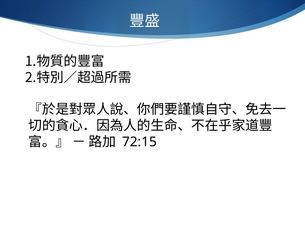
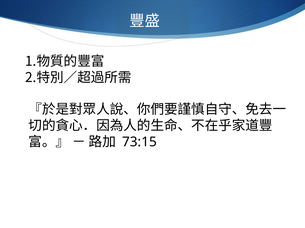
72:15: 72:15 -> 73:15 (140, 142)
